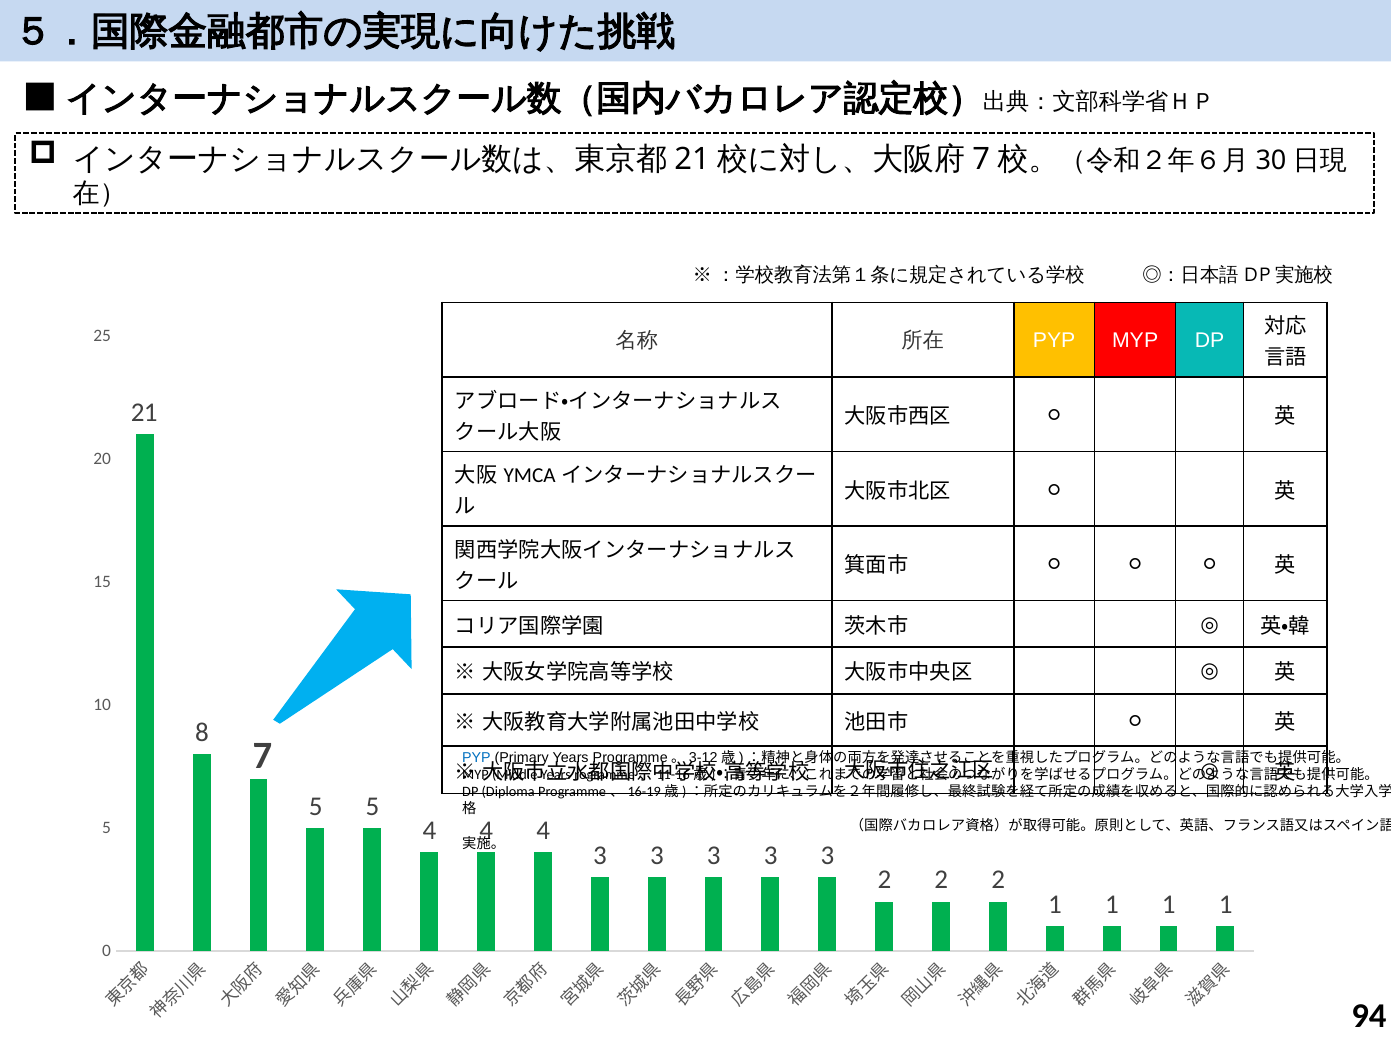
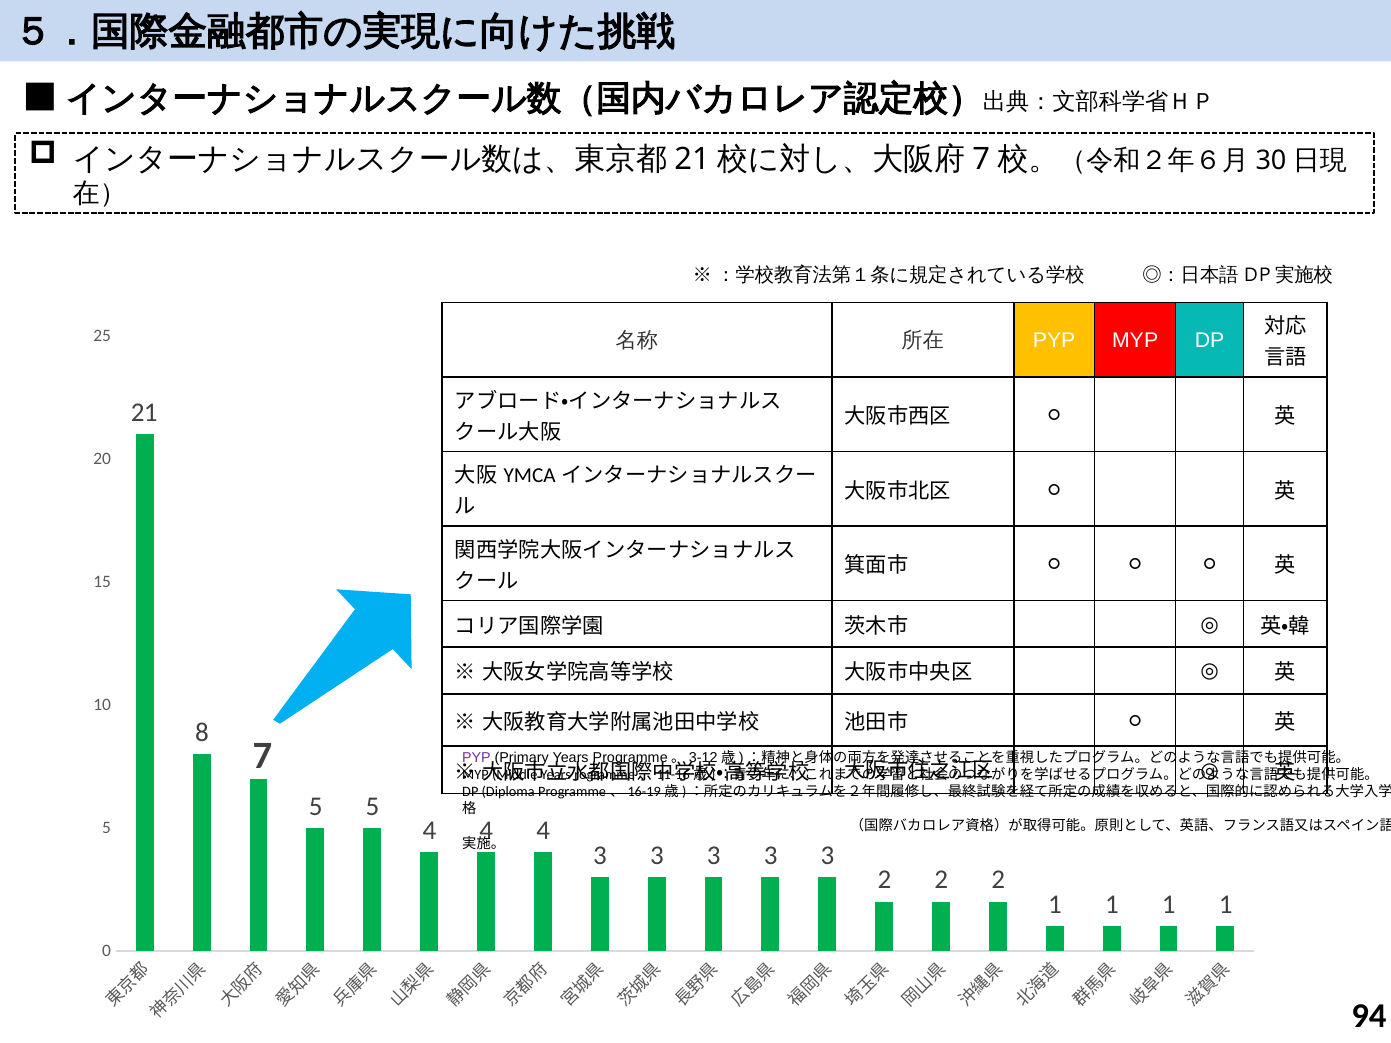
PYP colour: blue -> purple (476, 758)
